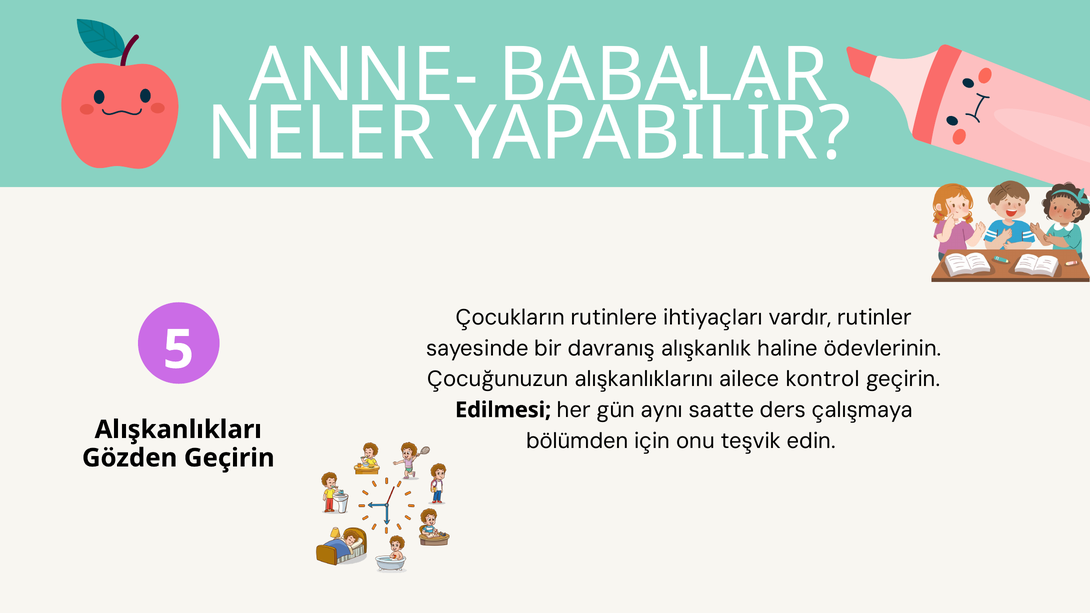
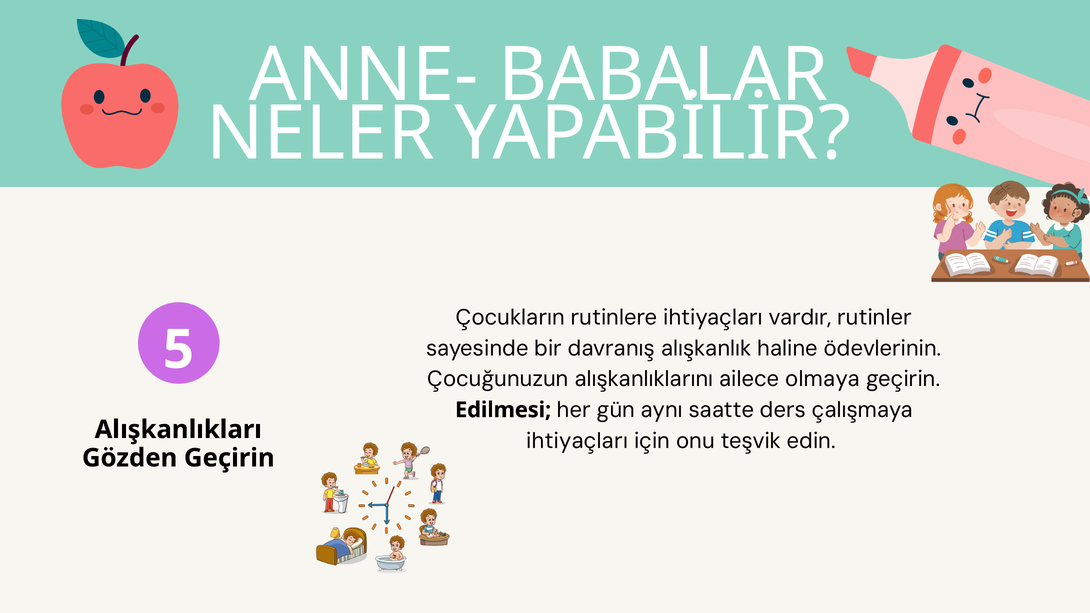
kontrol: kontrol -> olmaya (823, 379)
bölümden: bölümden -> ihtiyaçları (577, 441)
